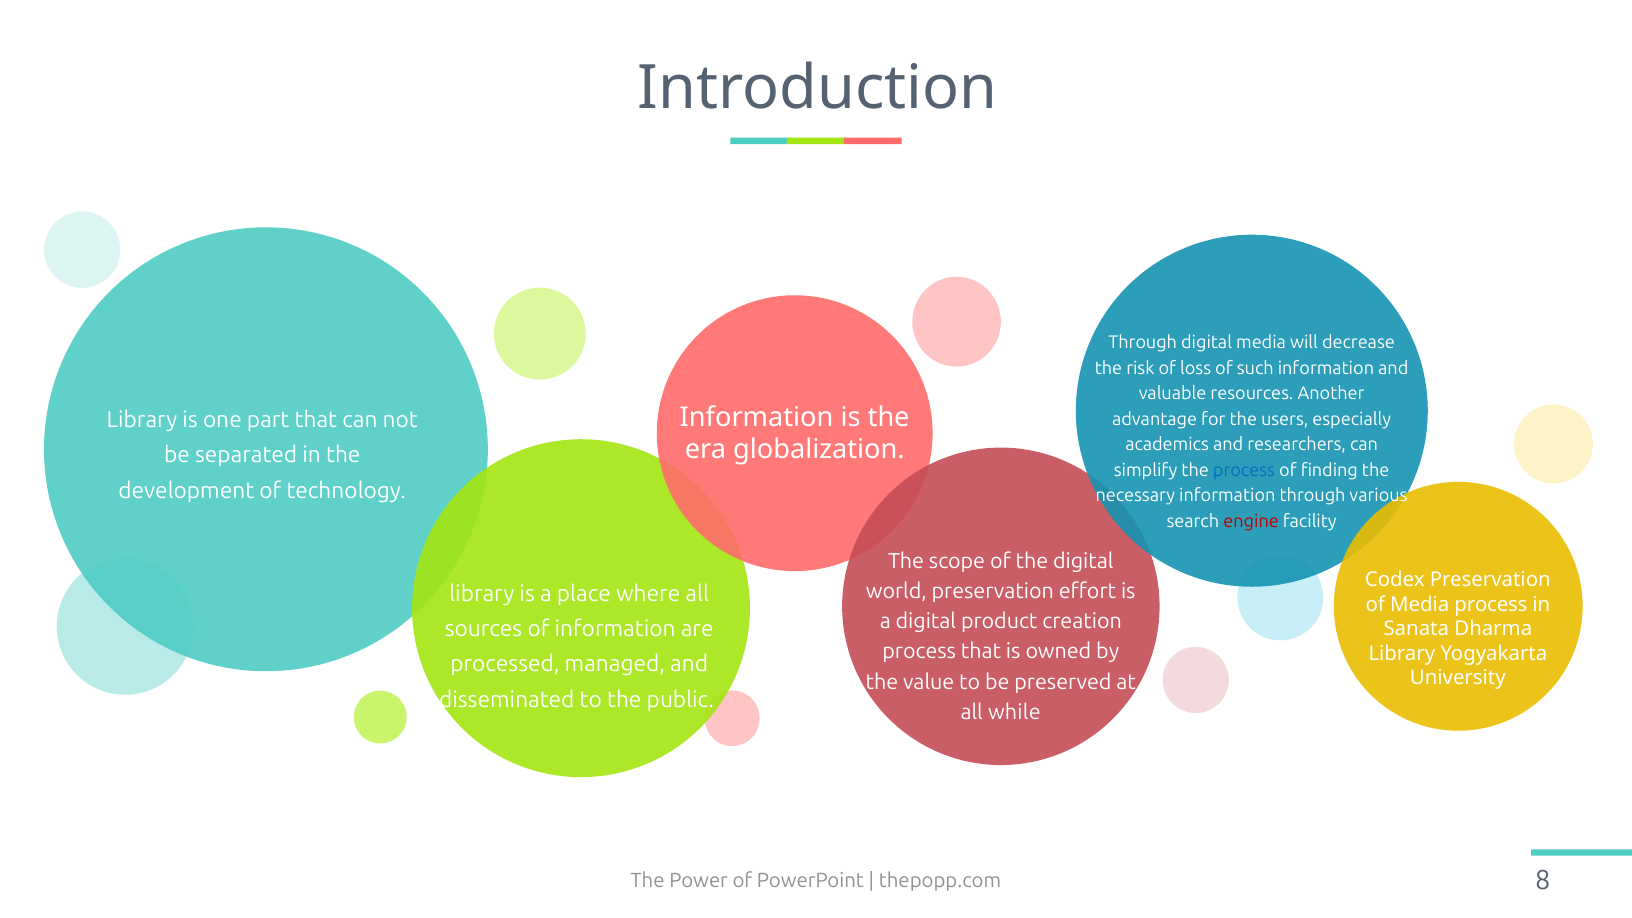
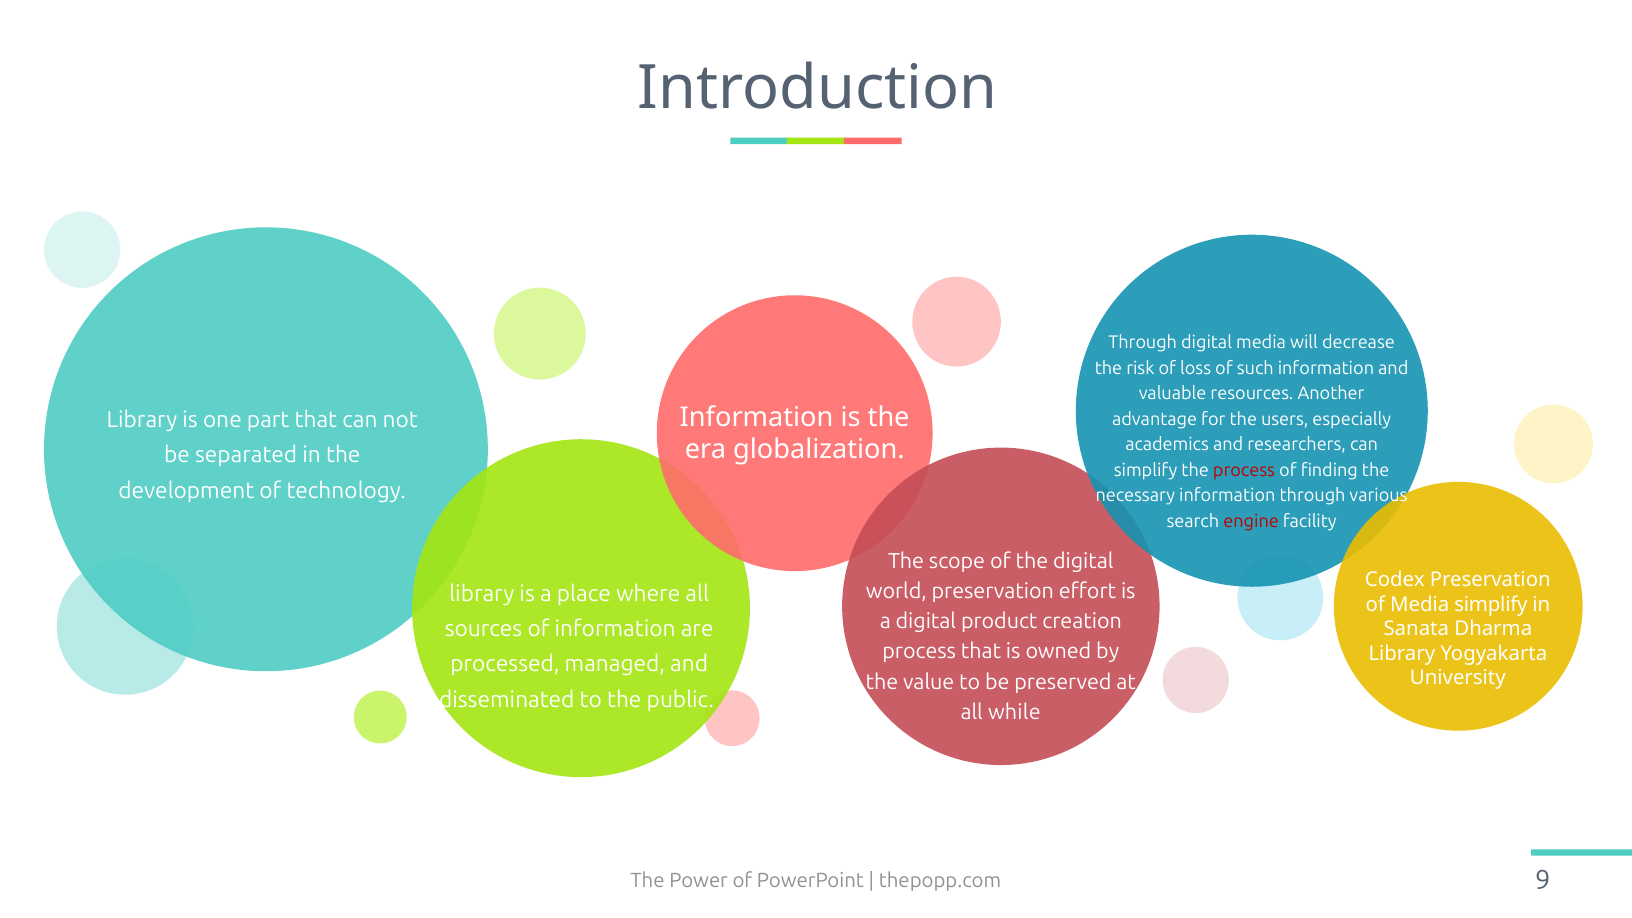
process colour: blue -> red (1244, 470)
Media process: process -> simplify (1491, 604)
8: 8 -> 9 (1543, 880)
